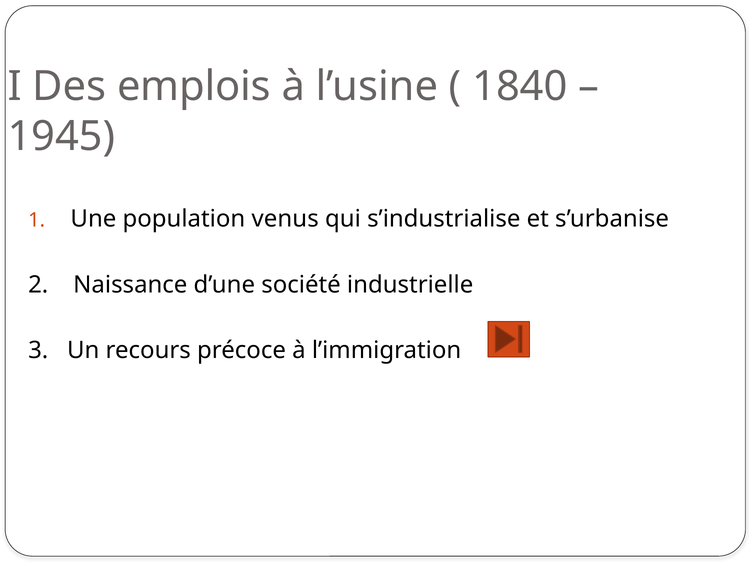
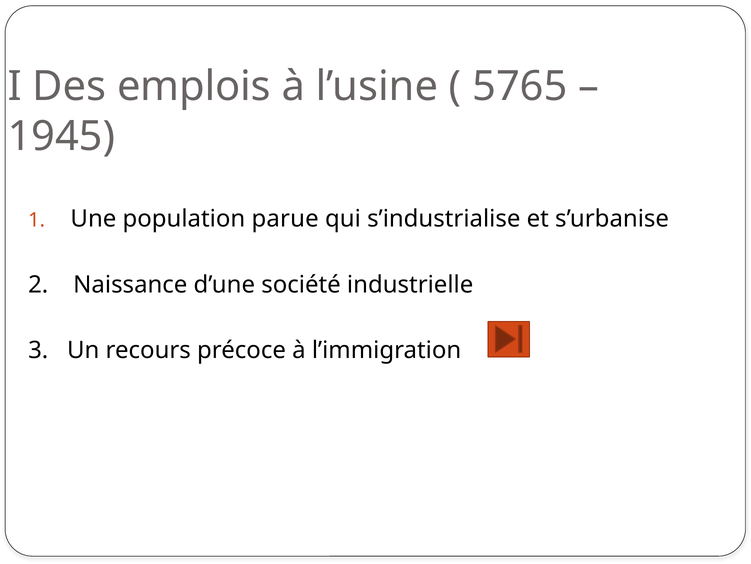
1840: 1840 -> 5765 (520, 86)
venus: venus -> parue (285, 219)
